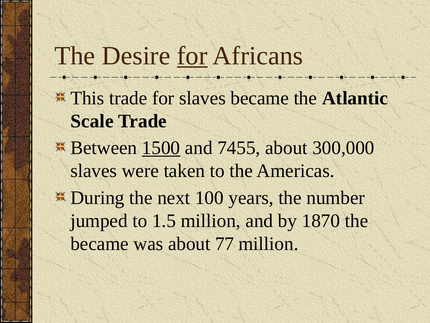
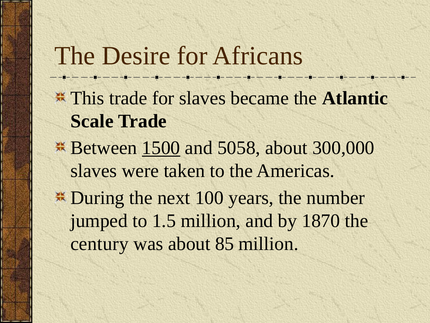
for underline: present -> none (192, 56)
7455: 7455 -> 5058 (239, 148)
became: became -> century (99, 243)
77: 77 -> 85 (225, 243)
